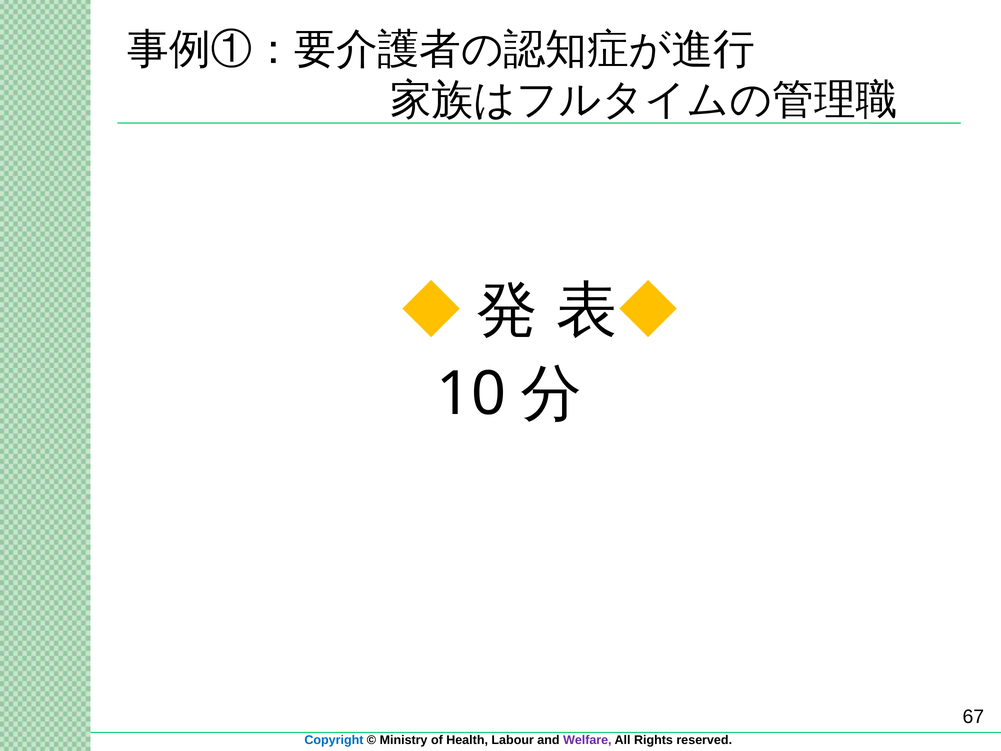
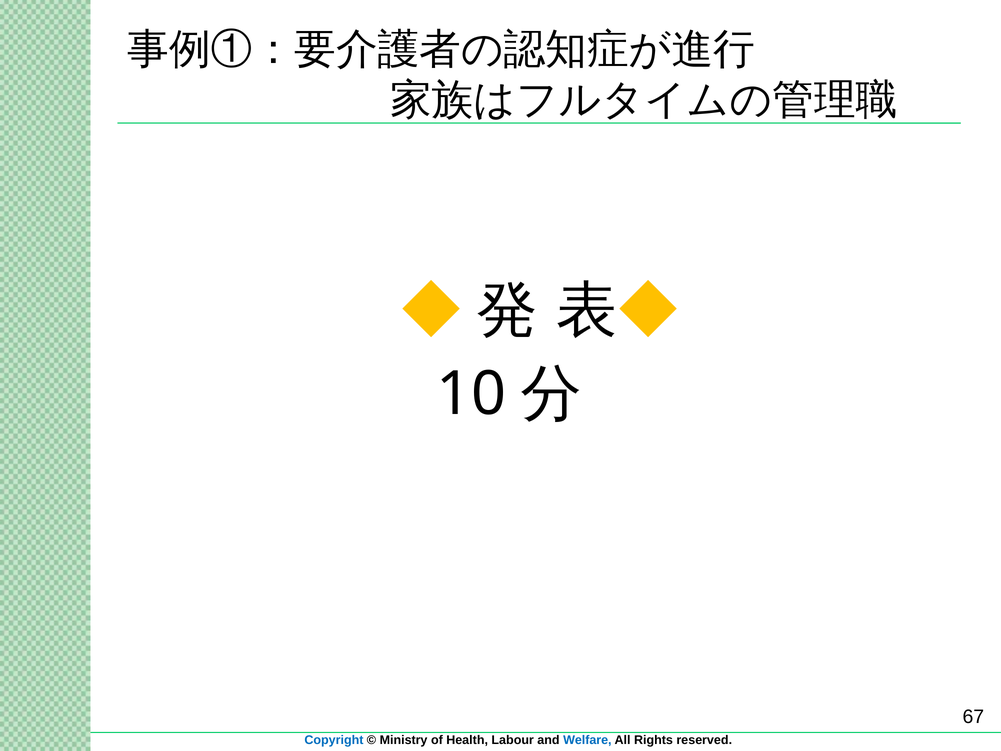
Welfare colour: purple -> blue (587, 740)
